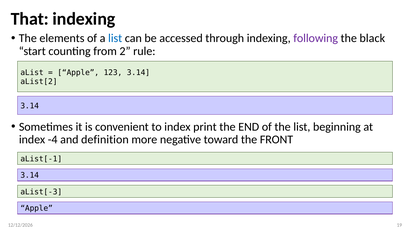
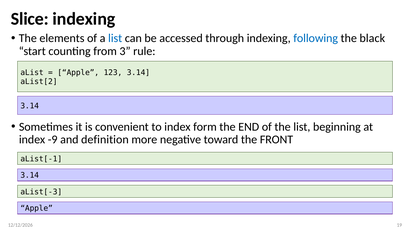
That: That -> Slice (30, 19)
following colour: purple -> blue (316, 38)
2: 2 -> 3 (125, 51)
print: print -> form (205, 127)
-4: -4 -> -9 (53, 139)
